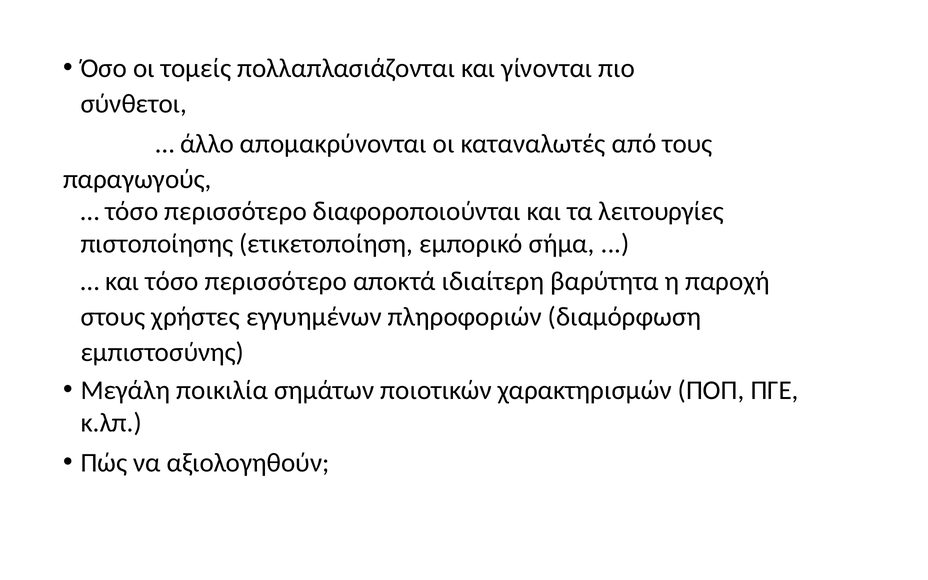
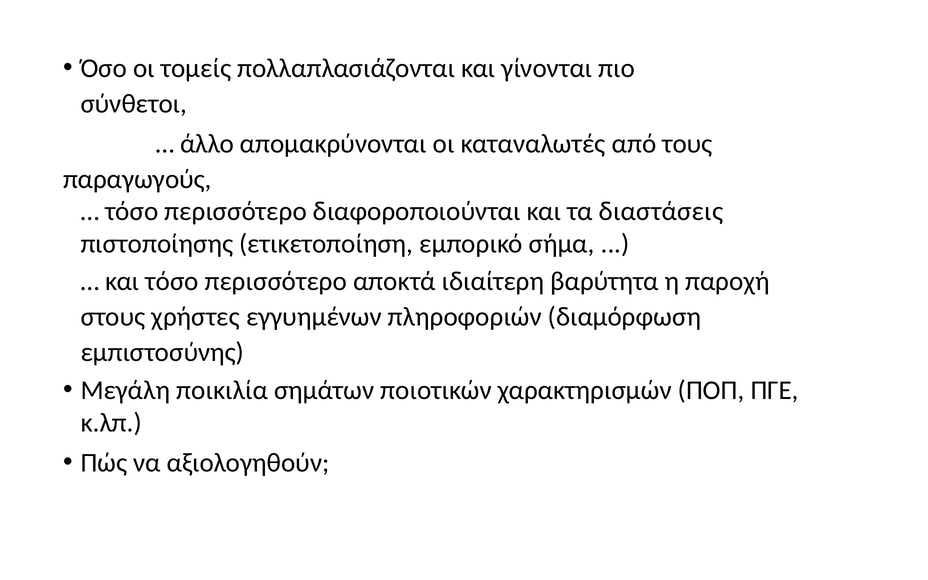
λειτουργίες: λειτουργίες -> διαστάσεις (661, 212)
